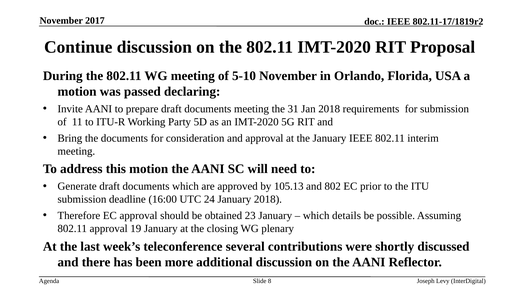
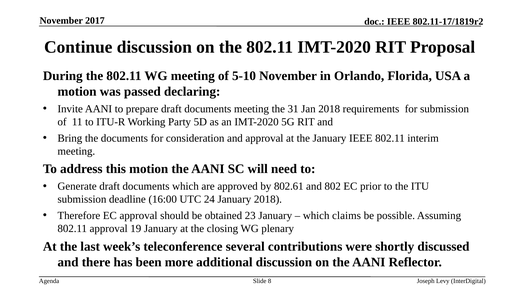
105.13: 105.13 -> 802.61 (289, 186)
details: details -> claims (347, 215)
